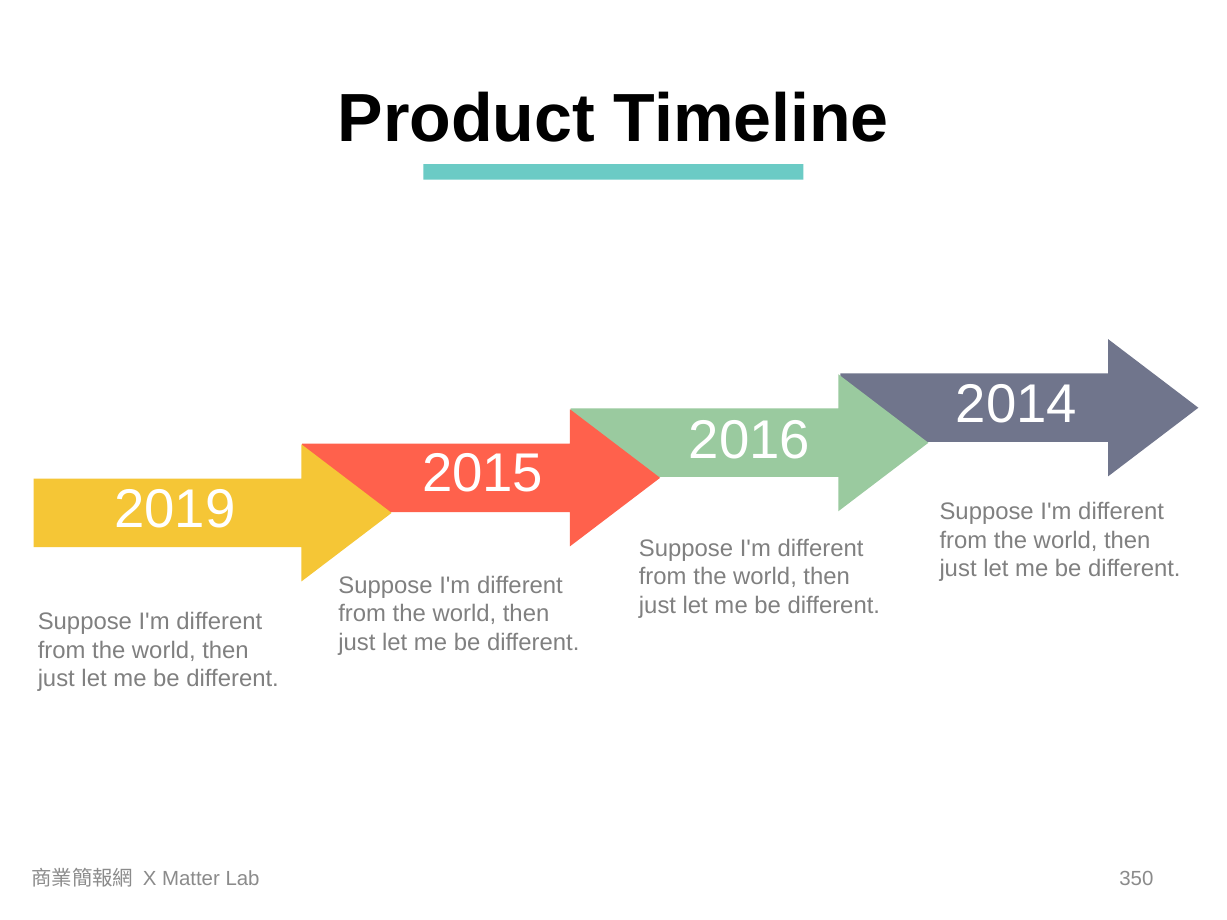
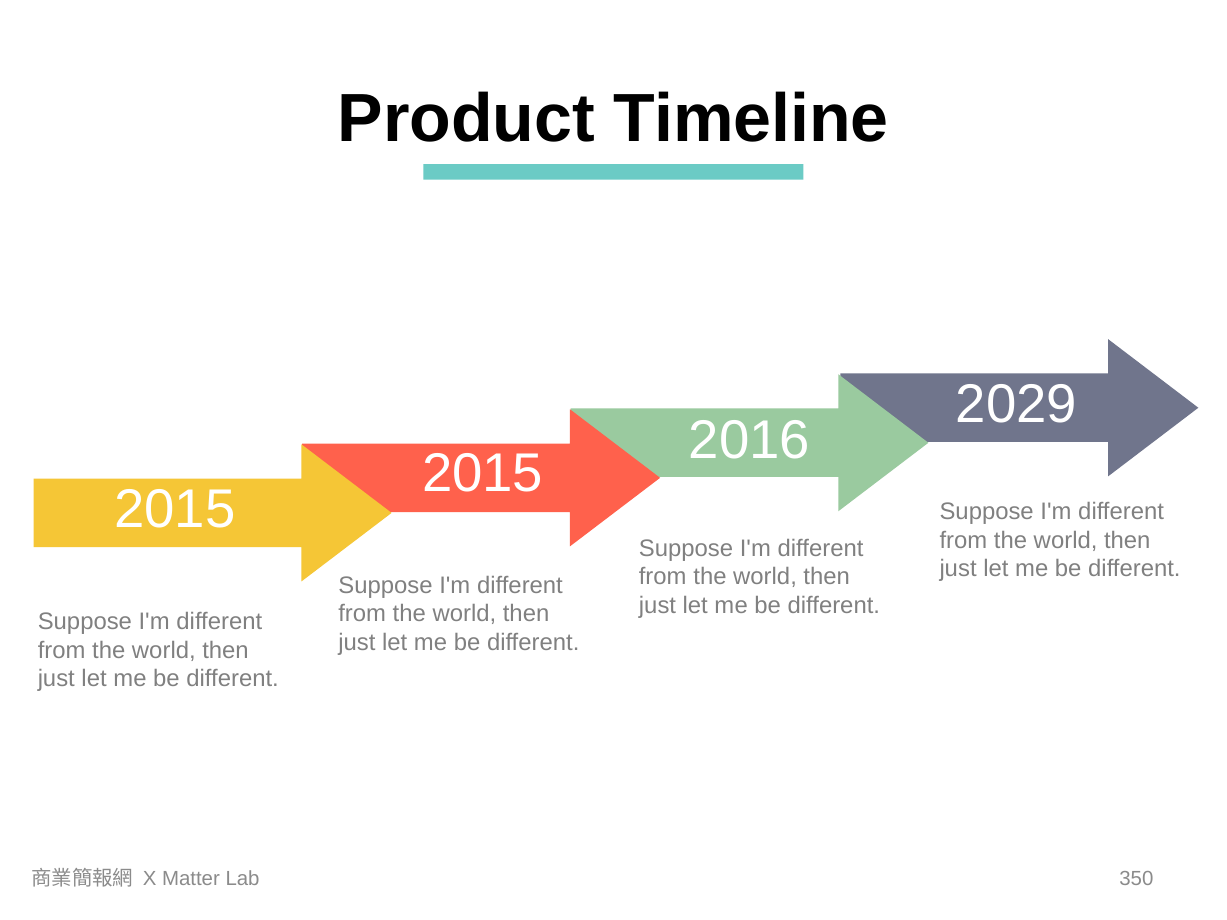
2014: 2014 -> 2029 (1016, 404)
2019: 2019 -> 2015 (175, 509)
